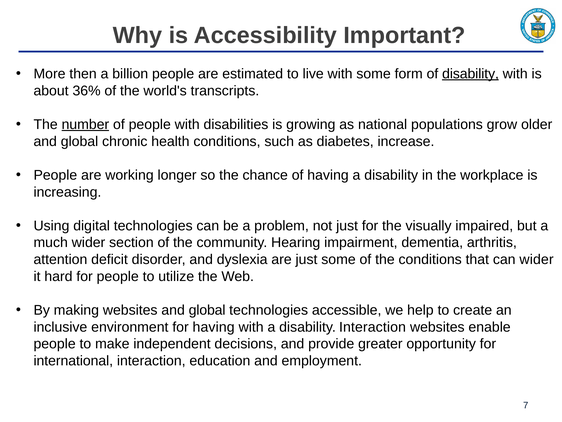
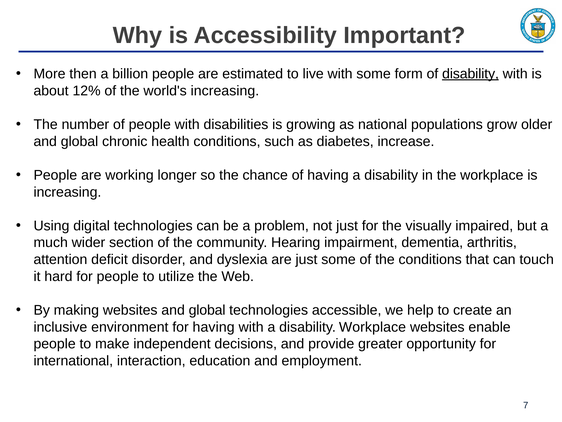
36%: 36% -> 12% (87, 91)
world's transcripts: transcripts -> increasing (225, 91)
number underline: present -> none (85, 124)
can wider: wider -> touch (537, 259)
disability Interaction: Interaction -> Workplace (373, 327)
